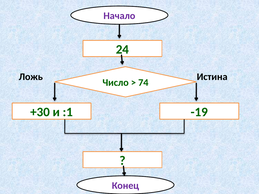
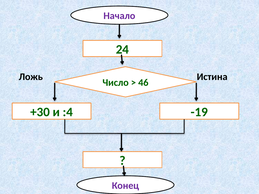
74: 74 -> 46 (143, 83)
:1: :1 -> :4 (68, 112)
